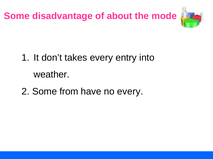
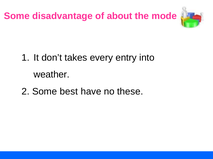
from: from -> best (69, 92)
no every: every -> these (130, 92)
